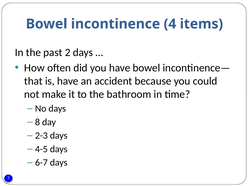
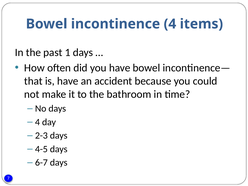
2: 2 -> 1 (68, 52)
8: 8 -> 4 (37, 122)
